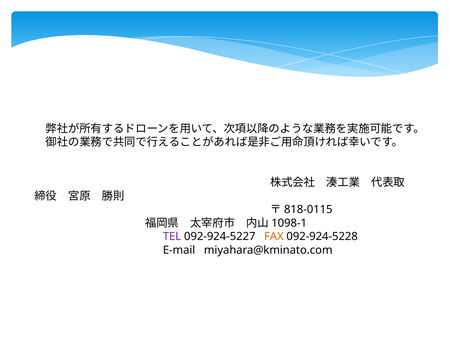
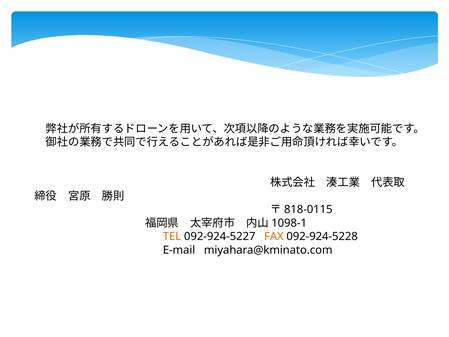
TEL colour: purple -> orange (172, 236)
